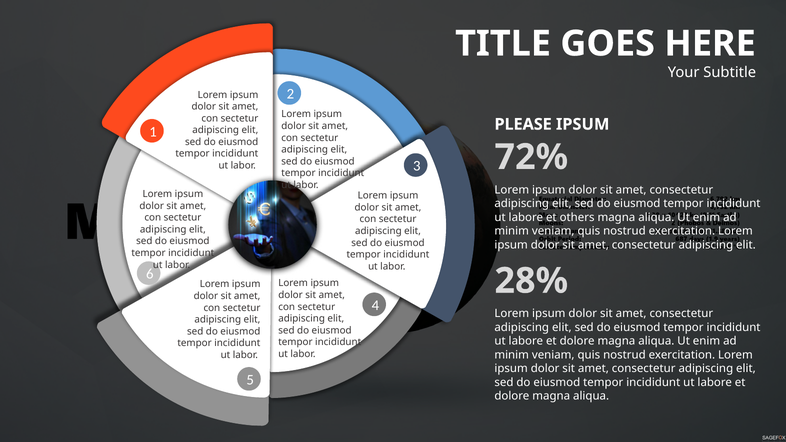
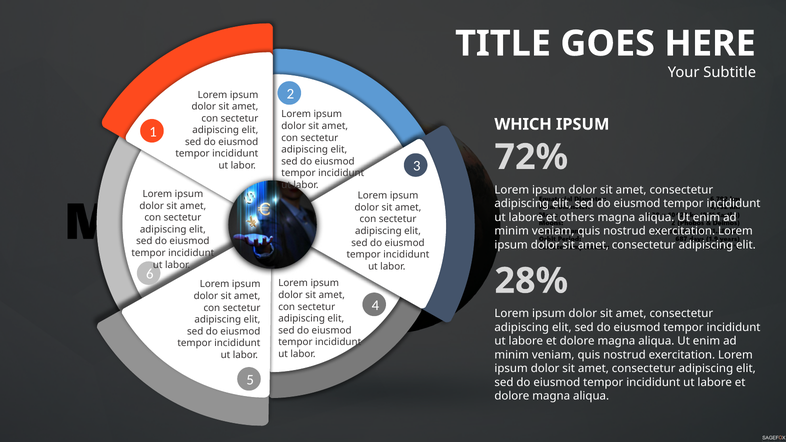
PLEASE: PLEASE -> WHICH (523, 124)
